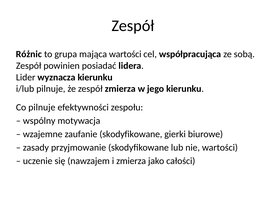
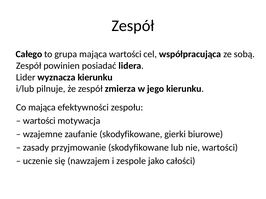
Różnic: Różnic -> Całego (29, 54)
Co pilnuje: pilnuje -> mająca (42, 108)
wspólny: wspólny -> wartości (39, 121)
i zmierza: zmierza -> zespole (131, 161)
